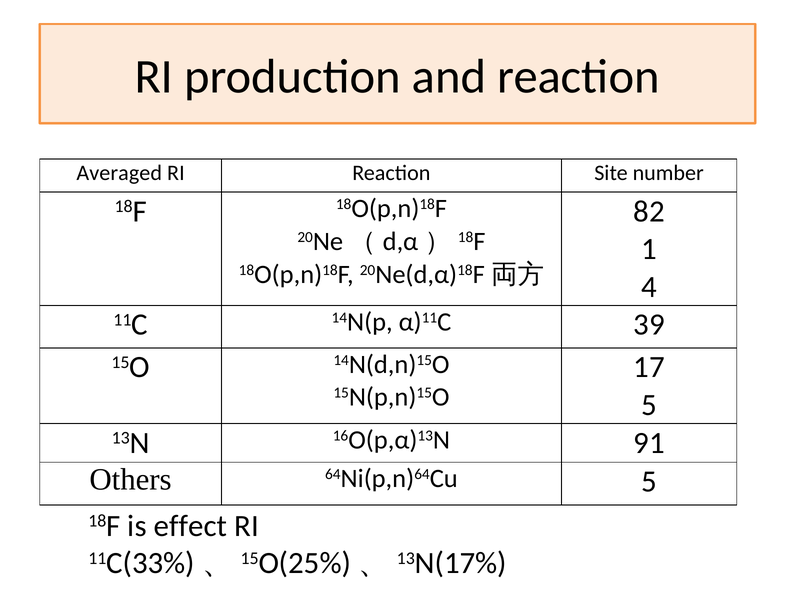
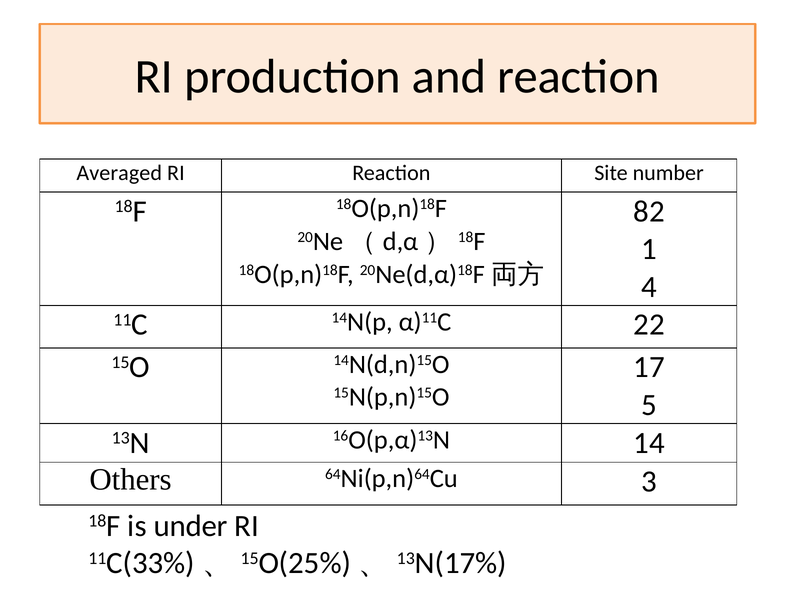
39: 39 -> 22 (649, 325)
91: 91 -> 14 (649, 443)
64Ni(p,n)64Cu 5: 5 -> 3 (649, 482)
effect: effect -> under (191, 526)
